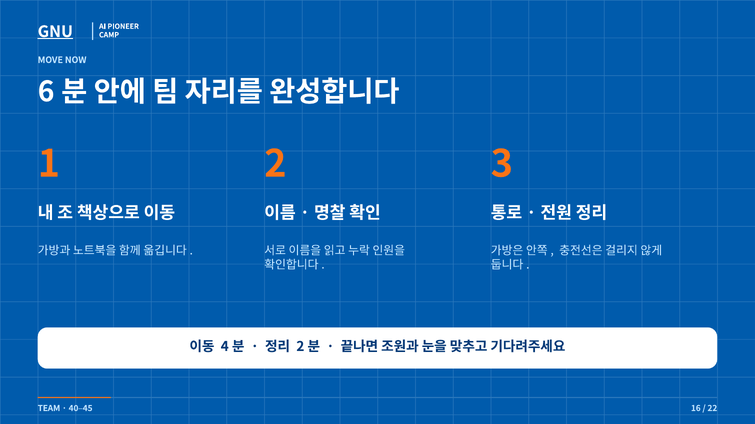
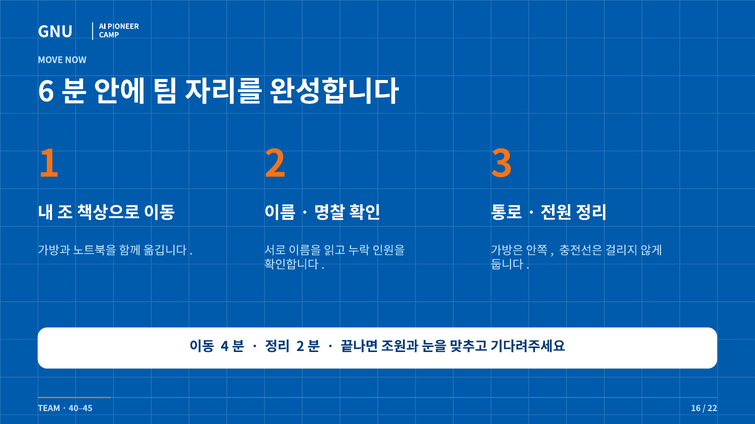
GNU underline: present -> none (55, 32)
